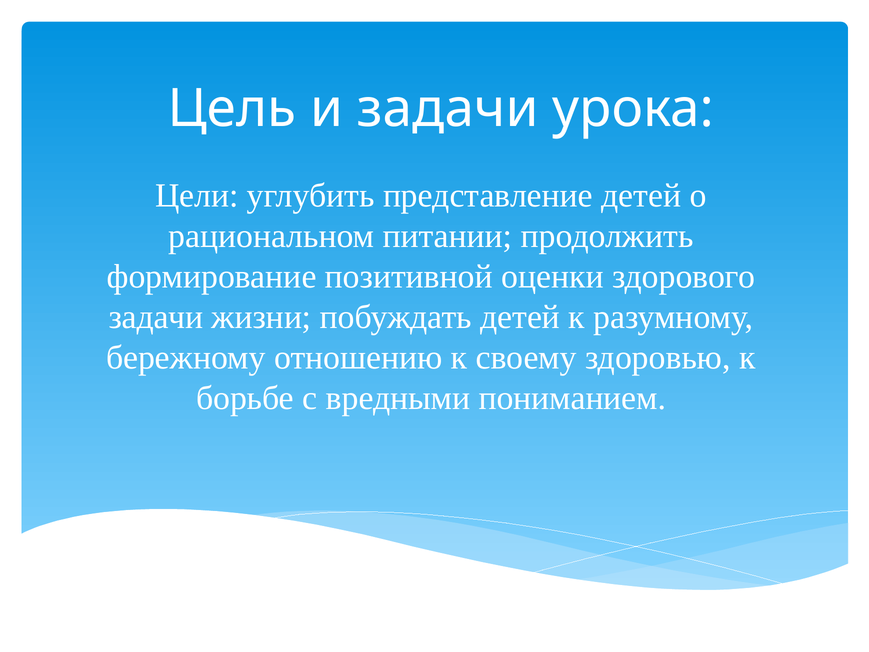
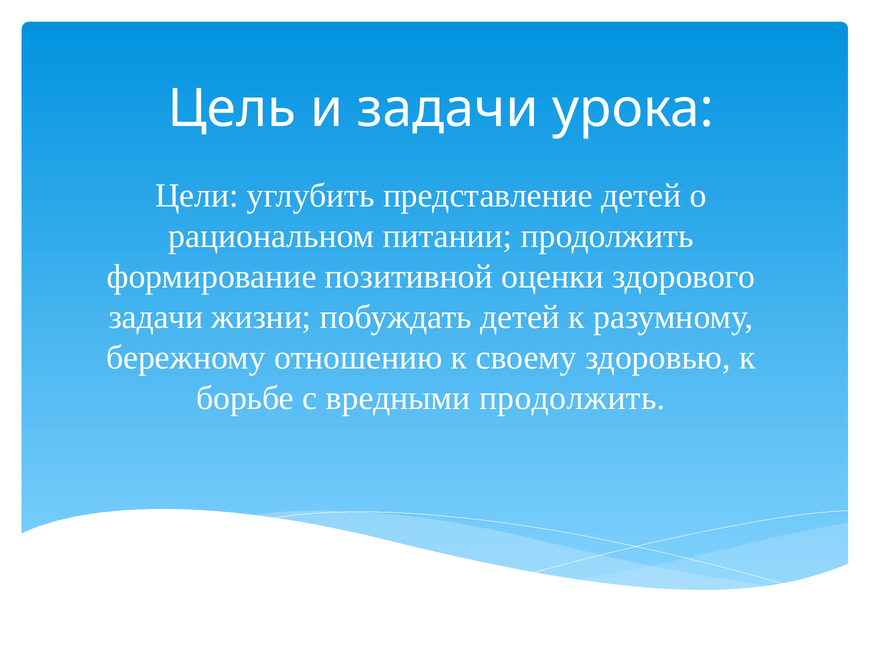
вредными пониманием: пониманием -> продолжить (572, 398)
